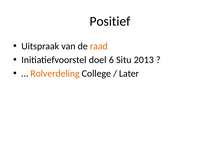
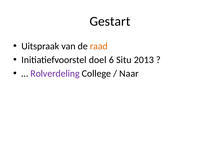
Positief: Positief -> Gestart (110, 21)
Rolverdeling colour: orange -> purple (55, 74)
Later: Later -> Naar (129, 74)
